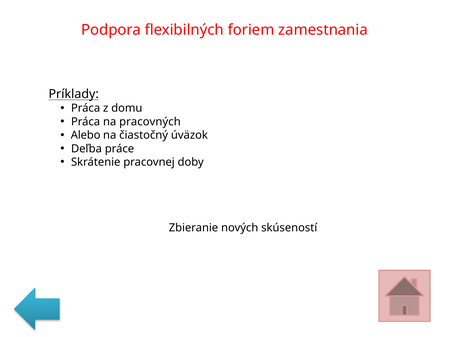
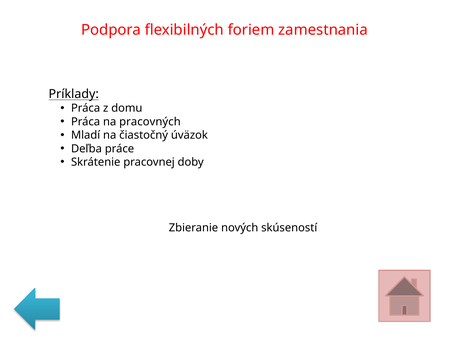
Alebo: Alebo -> Mladí (86, 135)
